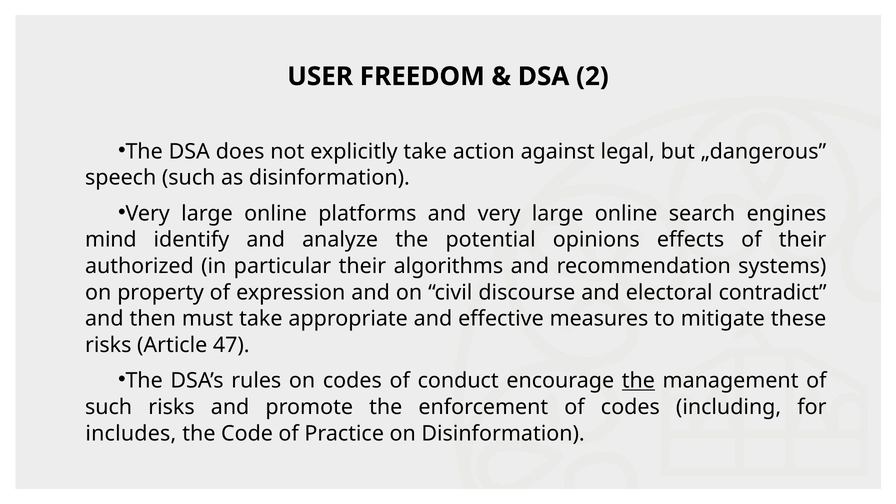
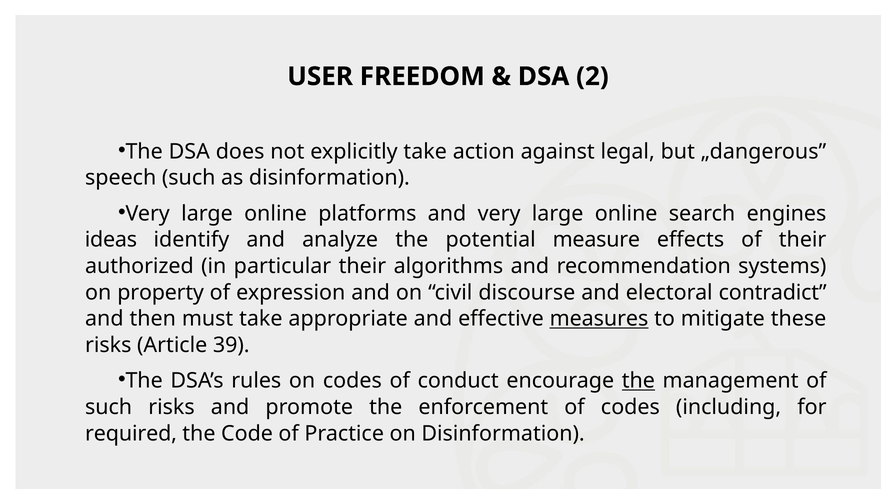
mind: mind -> ideas (111, 240)
opinions: opinions -> measure (596, 240)
measures underline: none -> present (599, 319)
47: 47 -> 39 (231, 345)
includes: includes -> required (131, 433)
